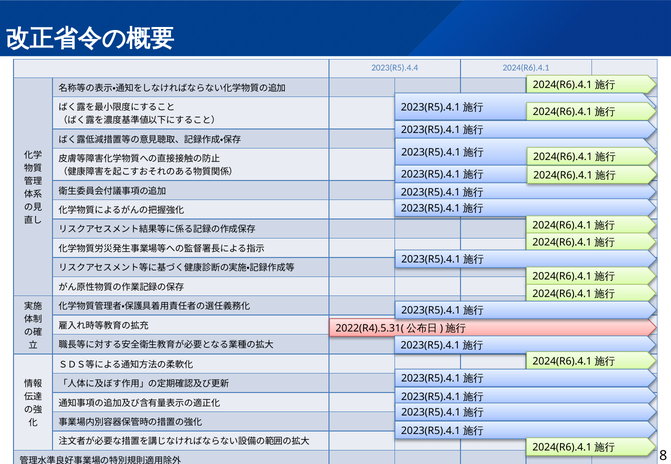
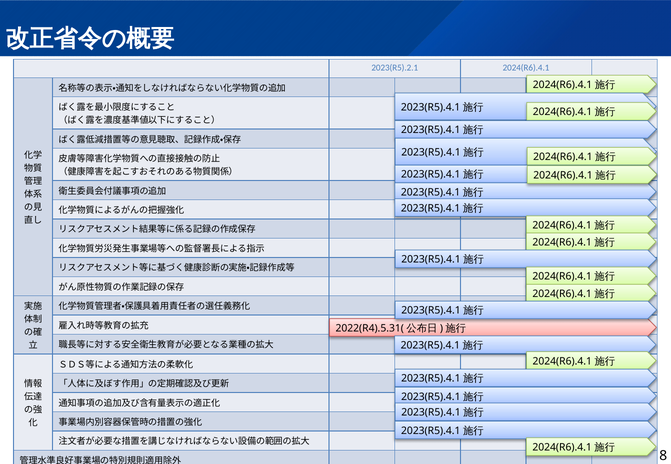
2023(R5).4.4: 2023(R5).4.4 -> 2023(R5).2.1 (395, 68)
